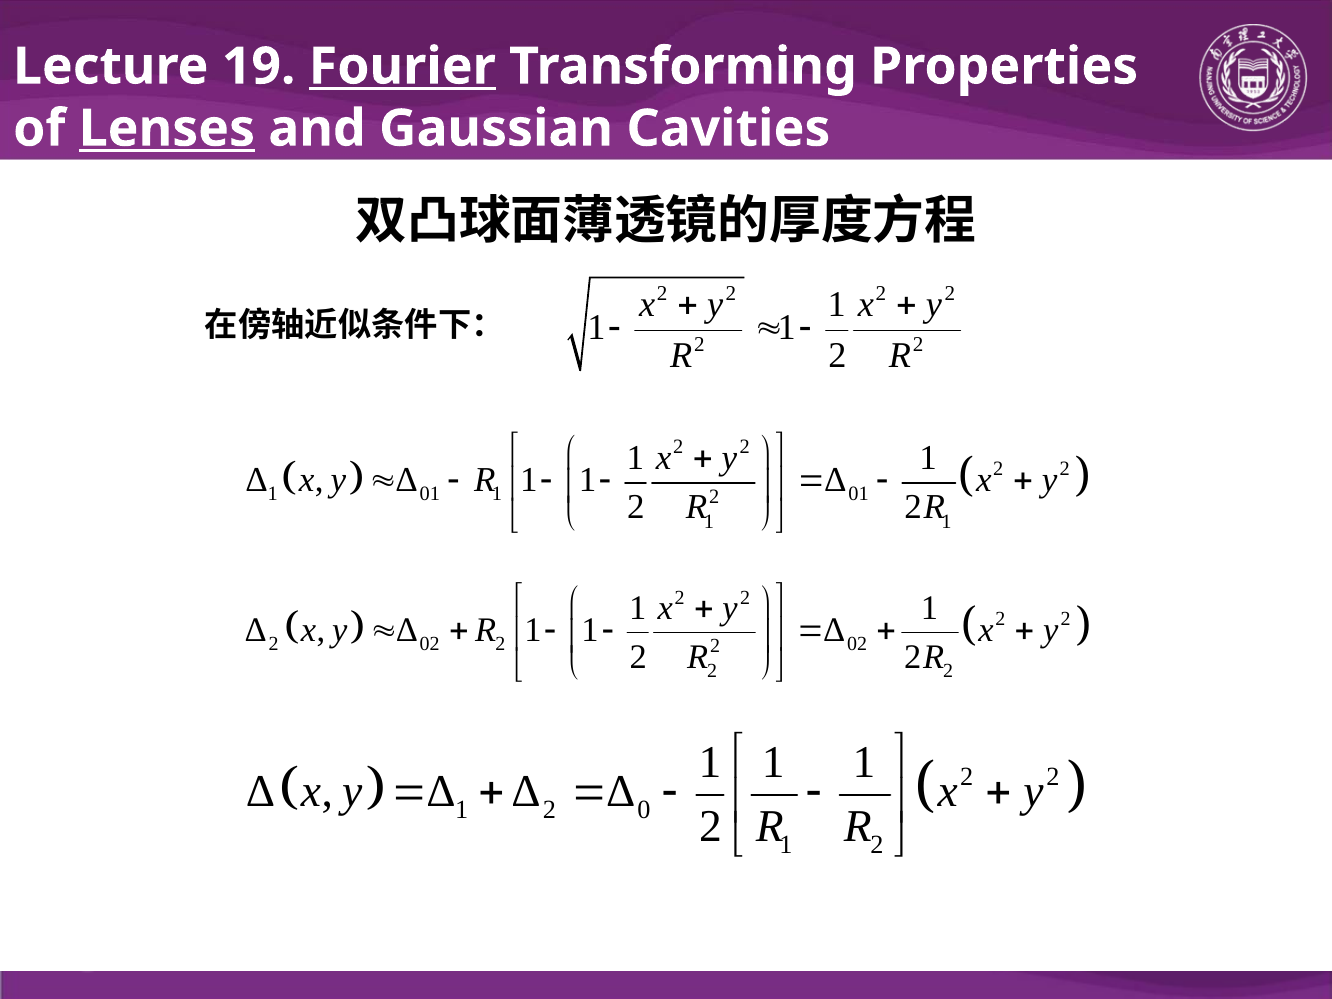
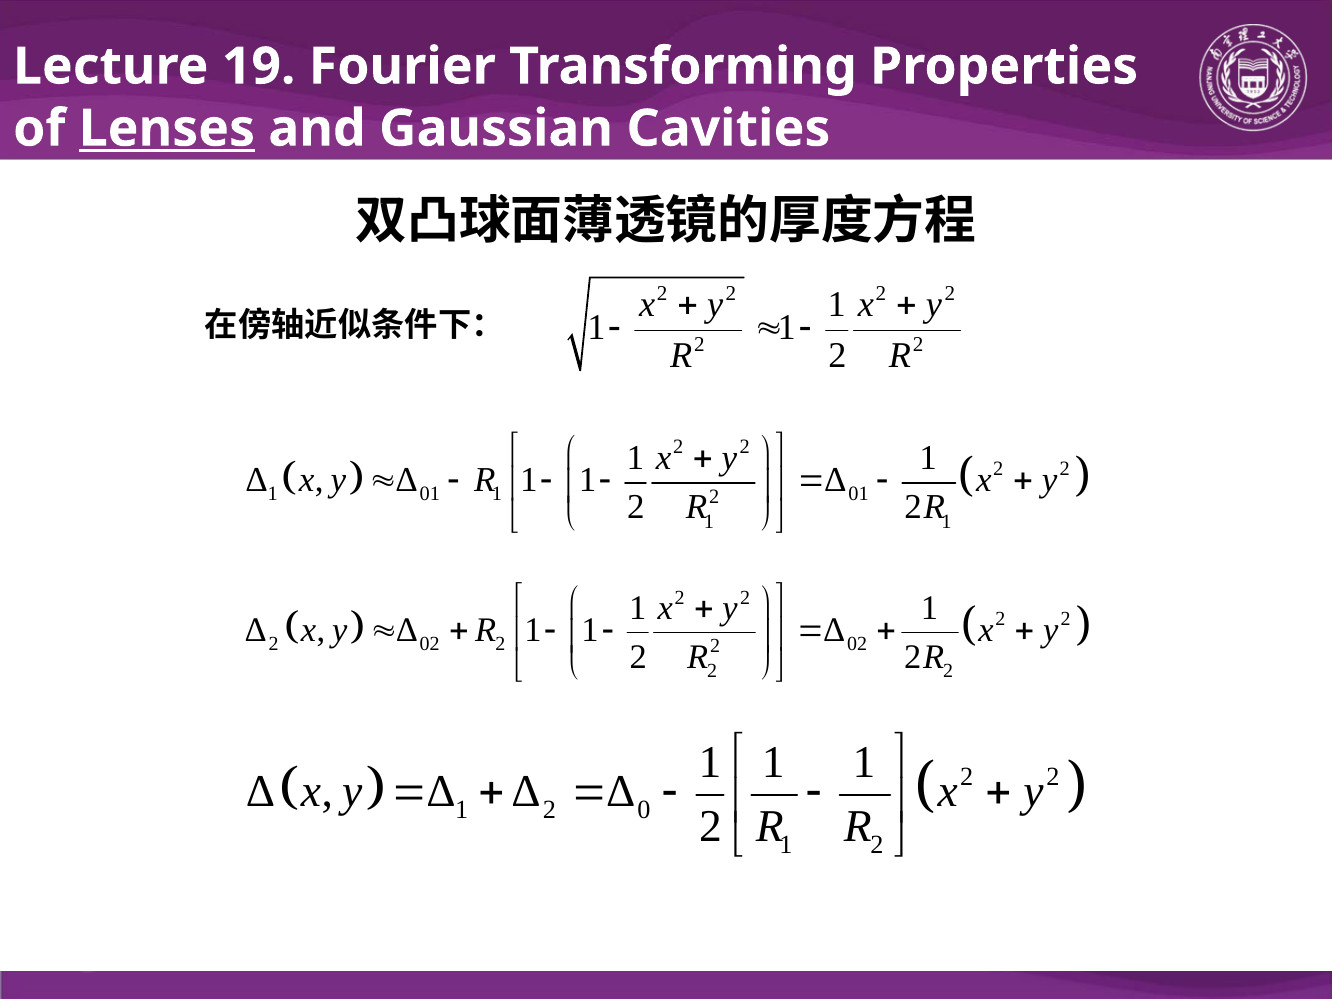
Fourier underline: present -> none (402, 66)
